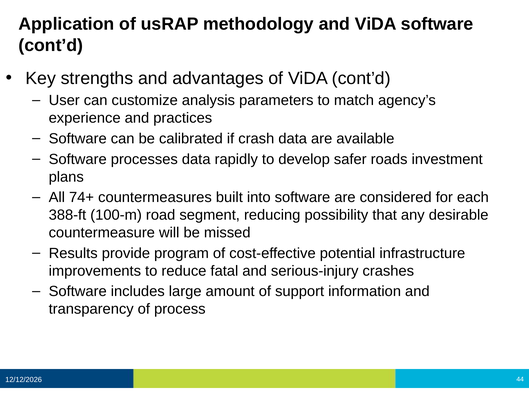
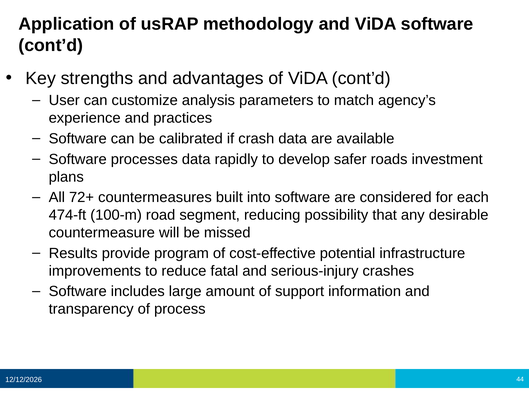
74+: 74+ -> 72+ (82, 198)
388-ft: 388-ft -> 474-ft (67, 215)
